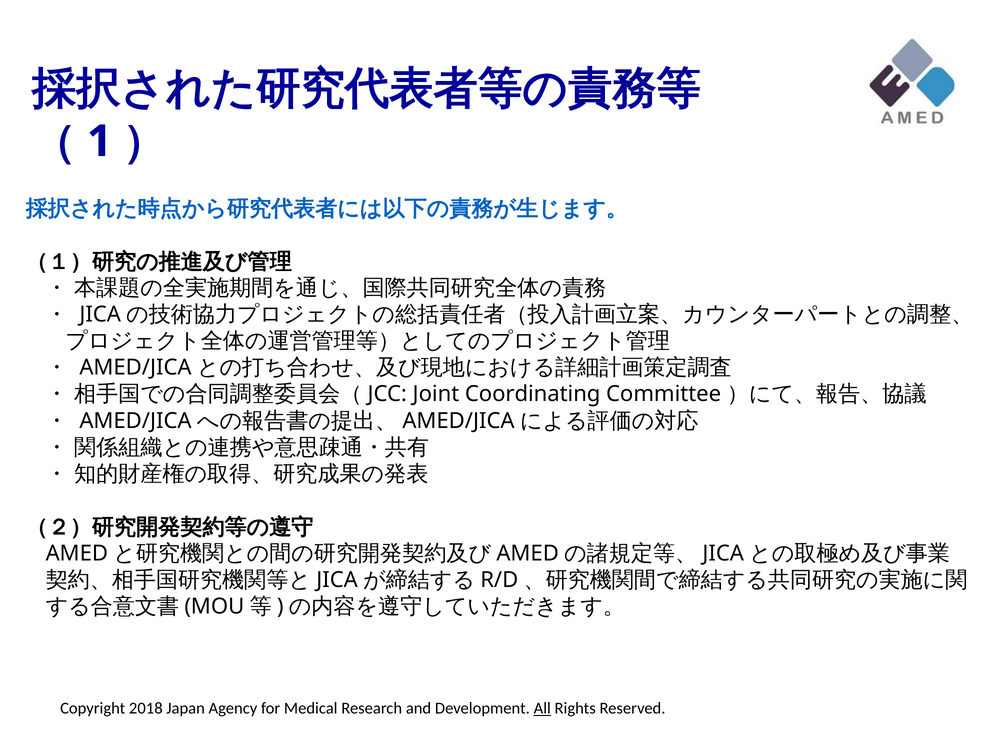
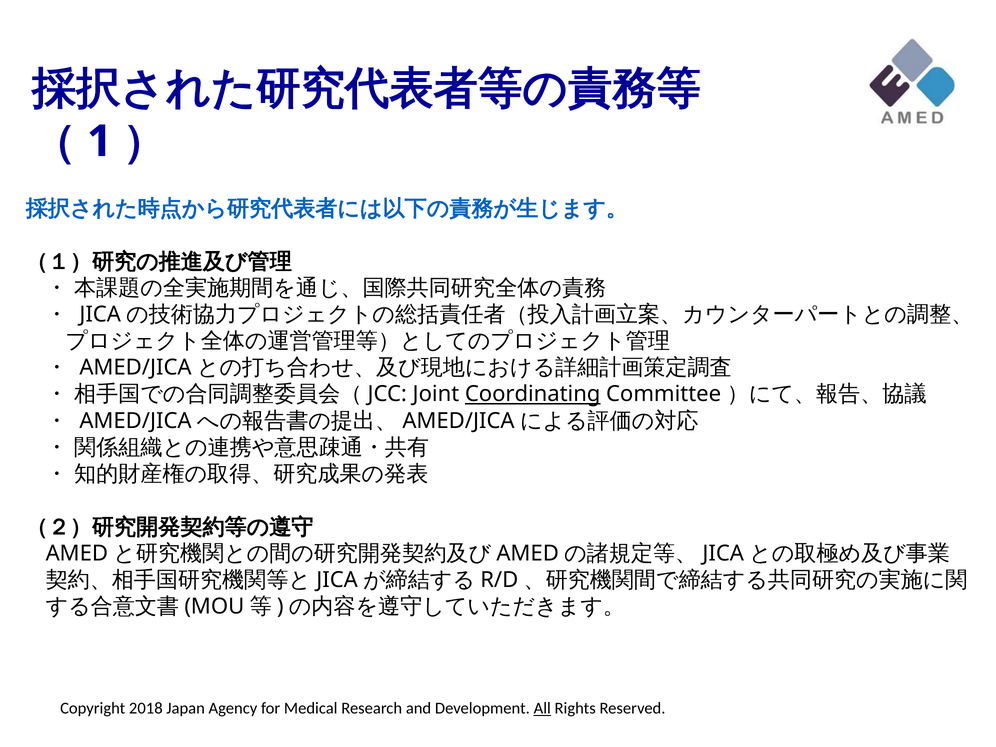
Coordinating underline: none -> present (533, 394)
